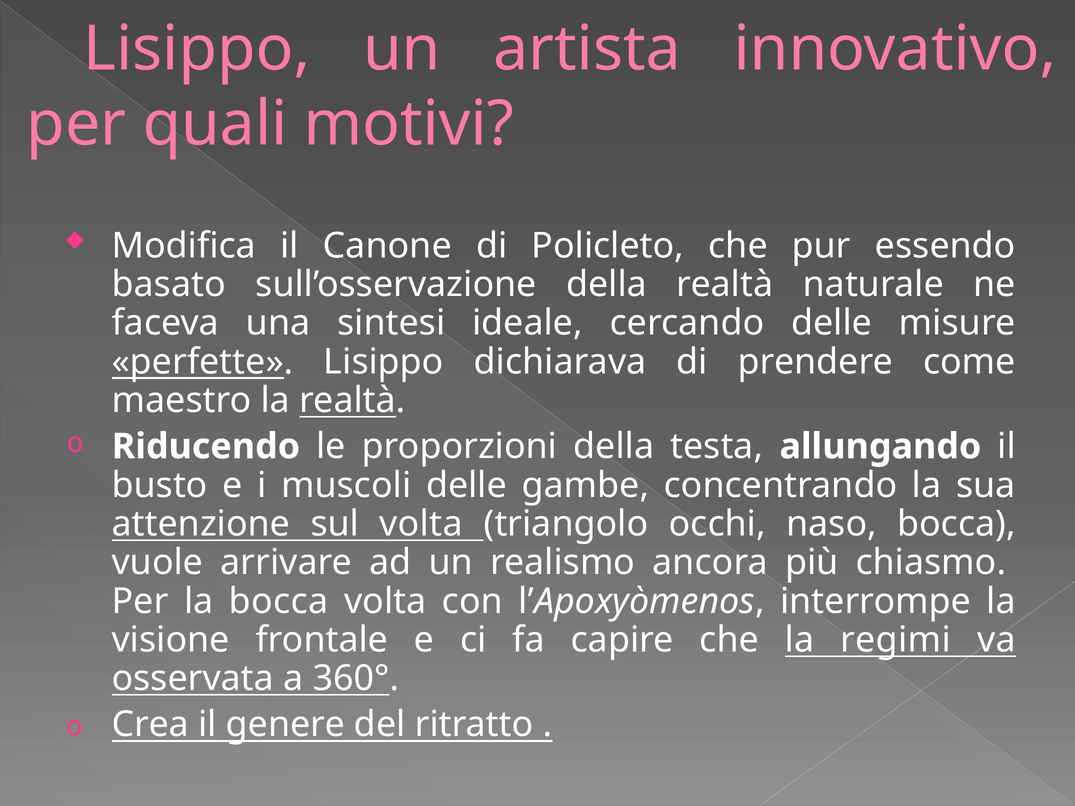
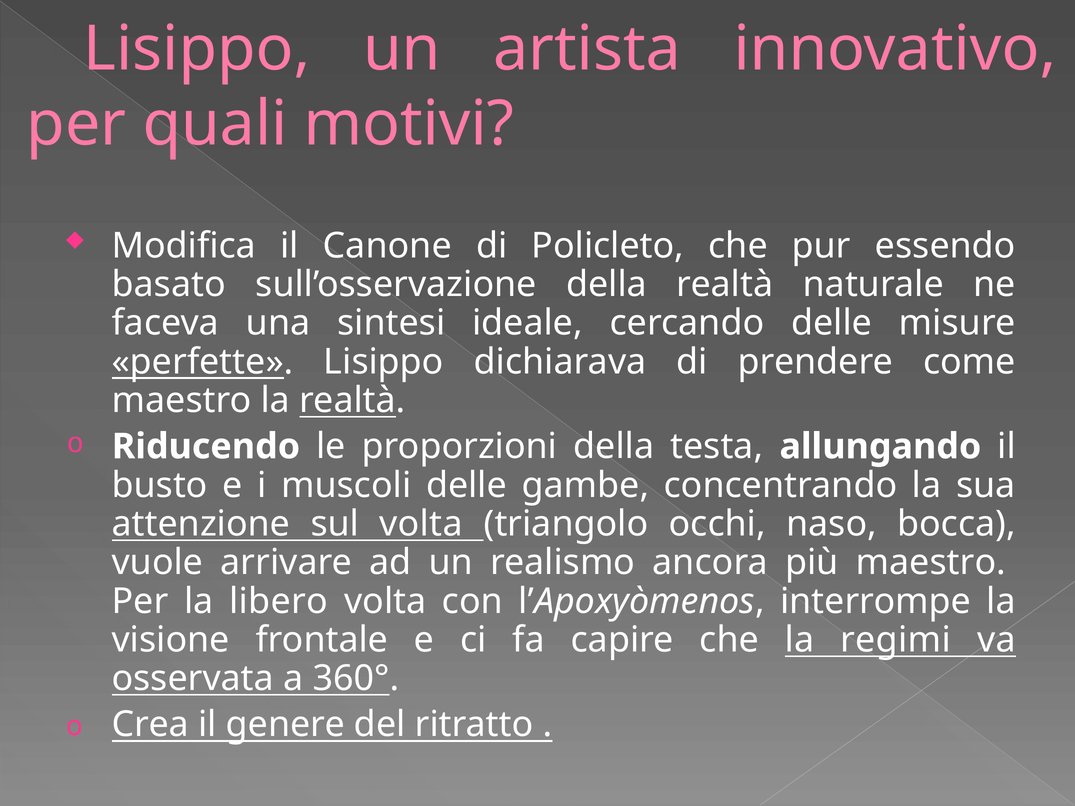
più chiasmo: chiasmo -> maestro (931, 563)
la bocca: bocca -> libero (279, 601)
